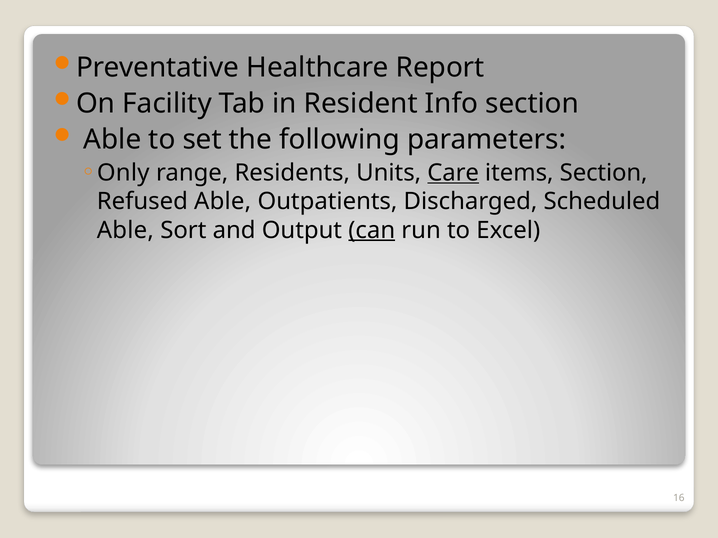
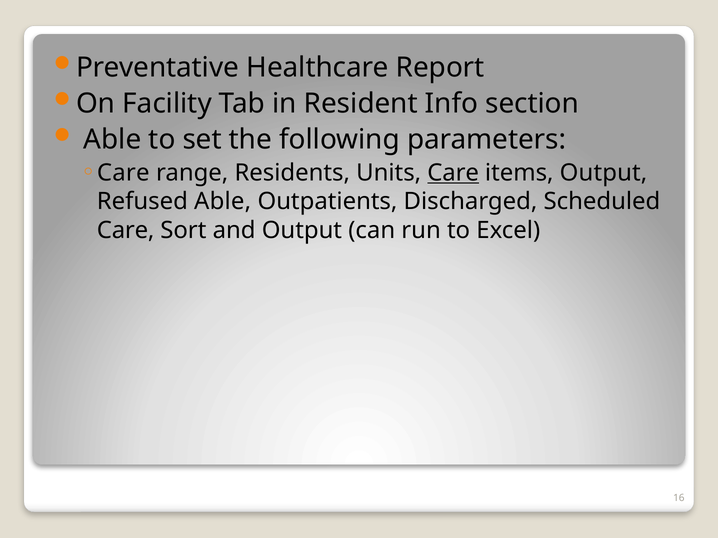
Only: Only -> Care (123, 173)
items Section: Section -> Output (603, 173)
Able: Able -> Care (126, 230)
can underline: present -> none (372, 230)
